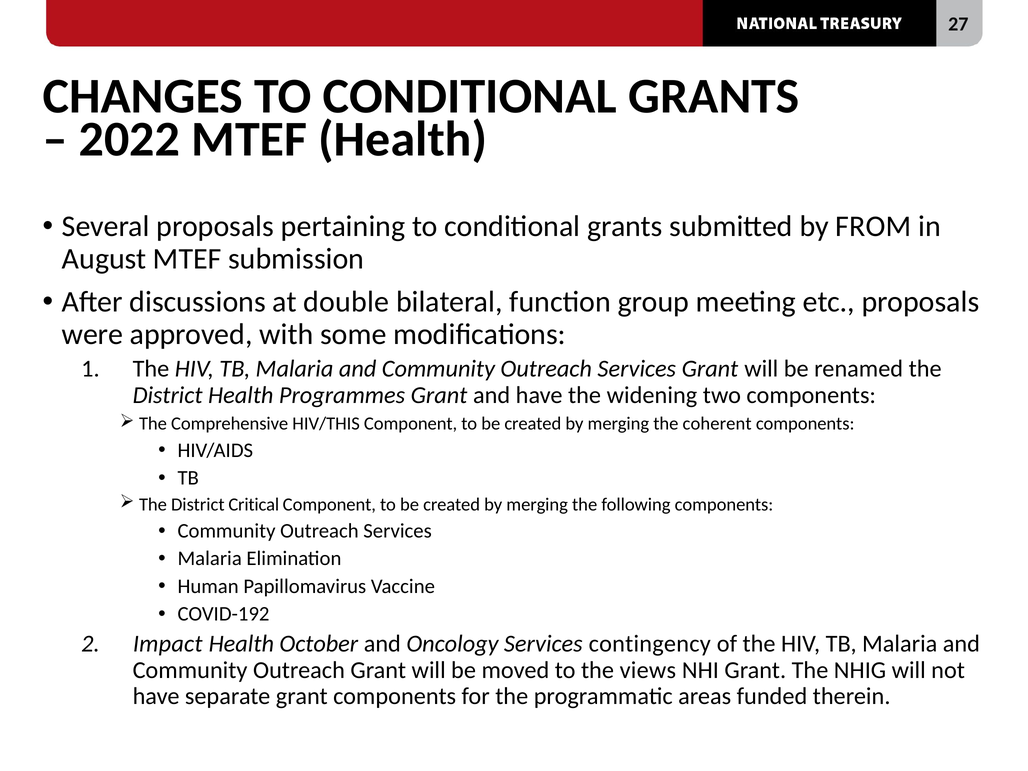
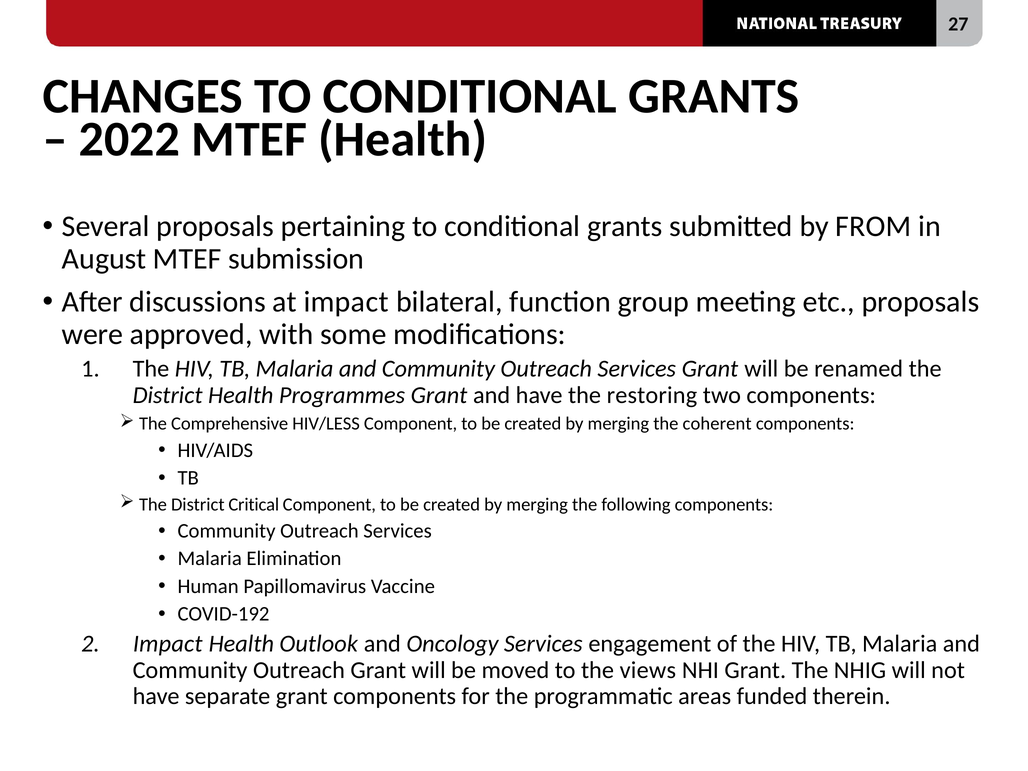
at double: double -> impact (346, 302)
widening: widening -> restoring (652, 395)
HIV/THIS: HIV/THIS -> HIV/LESS (326, 424)
October: October -> Outlook (319, 644)
contingency: contingency -> engagement (650, 644)
